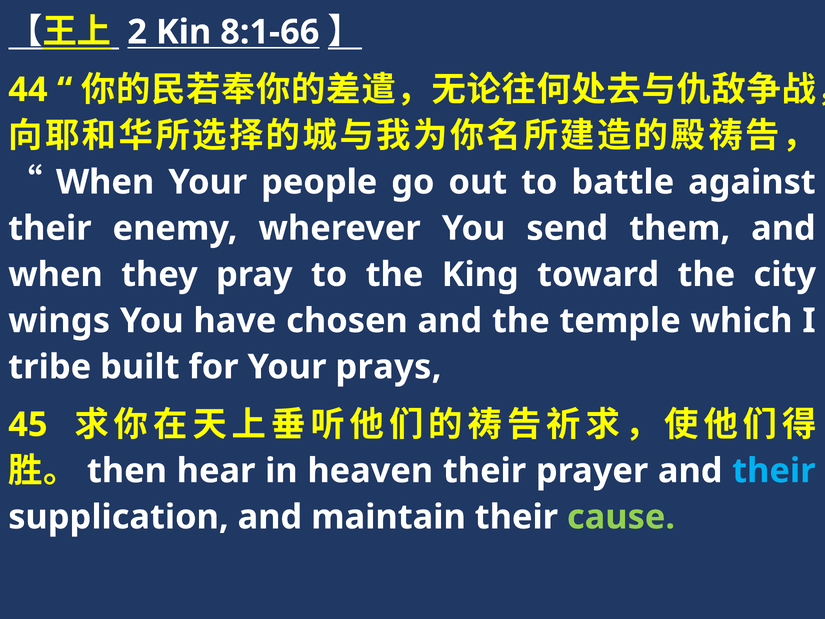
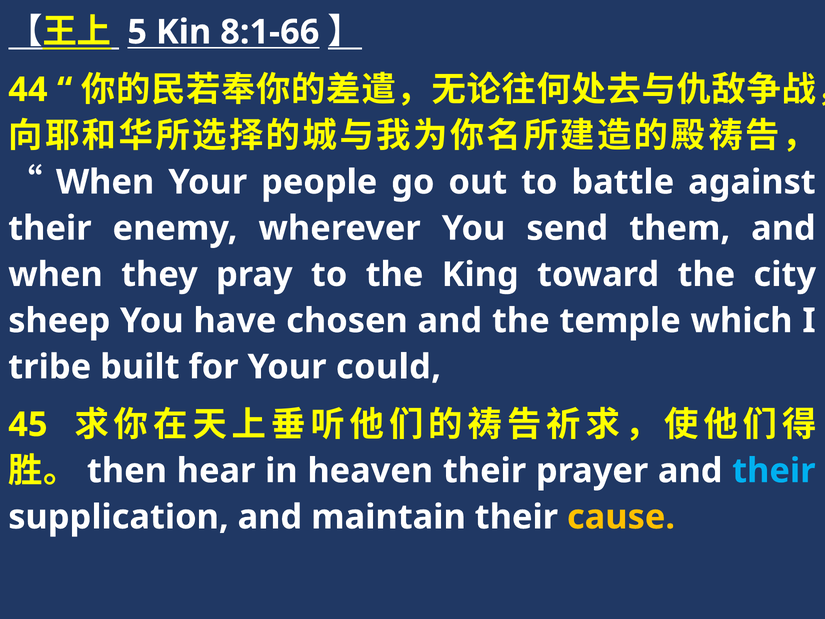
2: 2 -> 5 (137, 32)
wings: wings -> sheep (59, 321)
prays: prays -> could (388, 367)
cause colour: light green -> yellow (621, 517)
